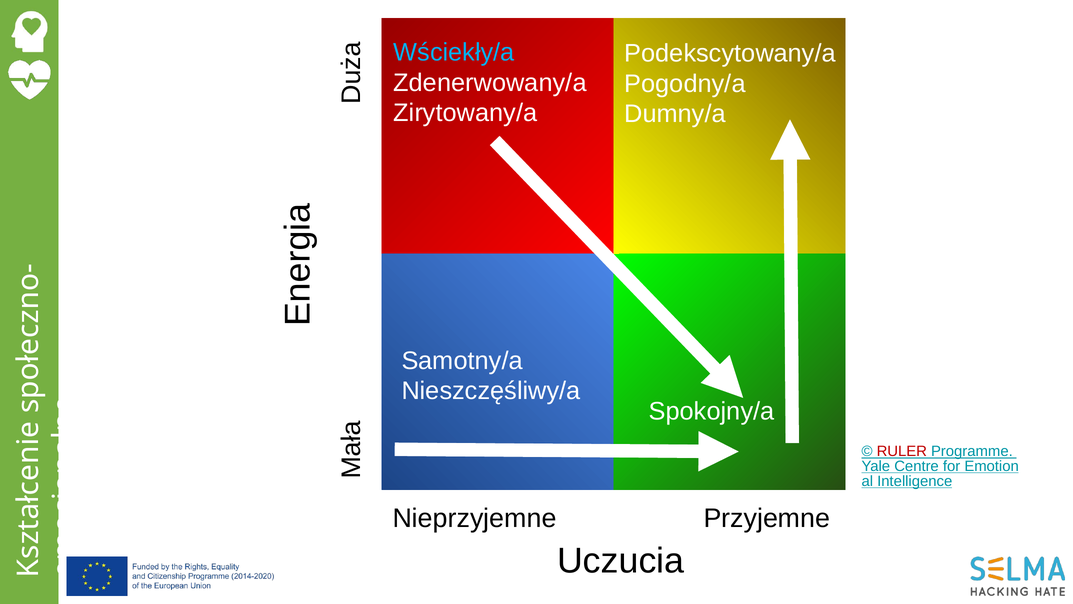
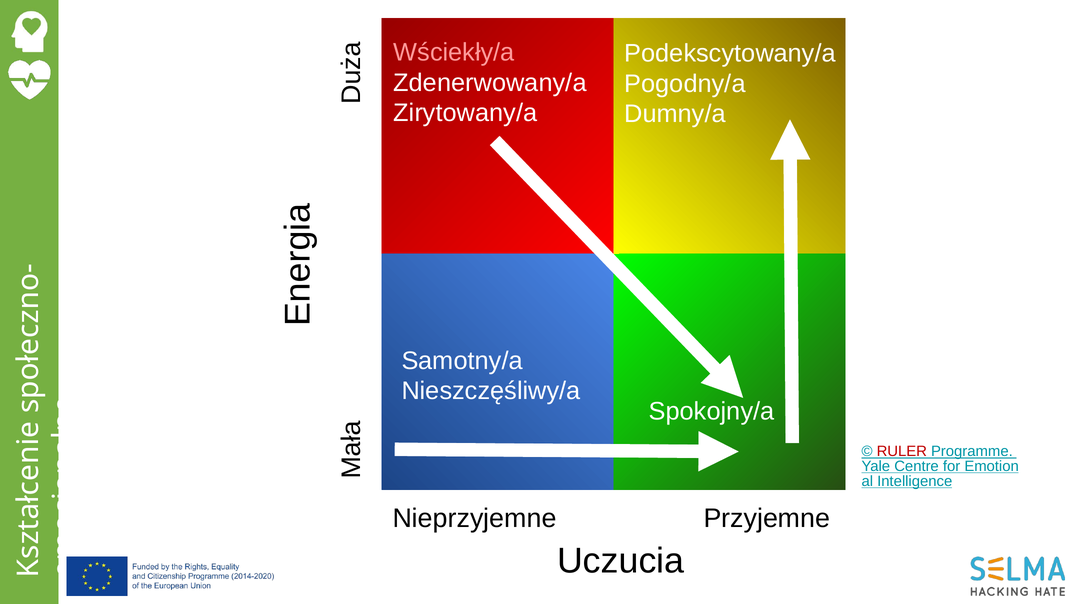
Wściekły/a colour: light blue -> pink (454, 52)
